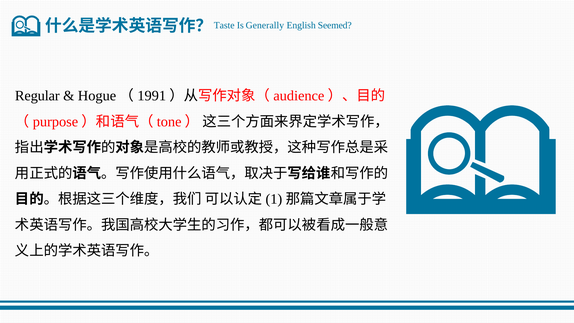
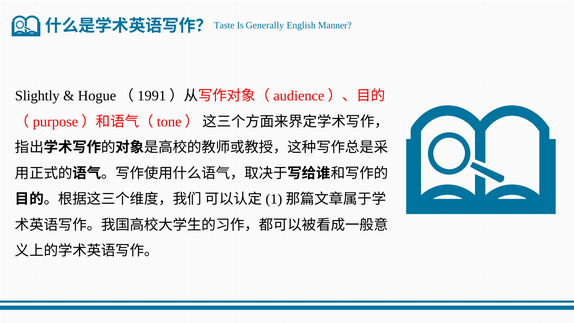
Seemed: Seemed -> Manner (335, 25)
Regular: Regular -> Slightly (37, 96)
